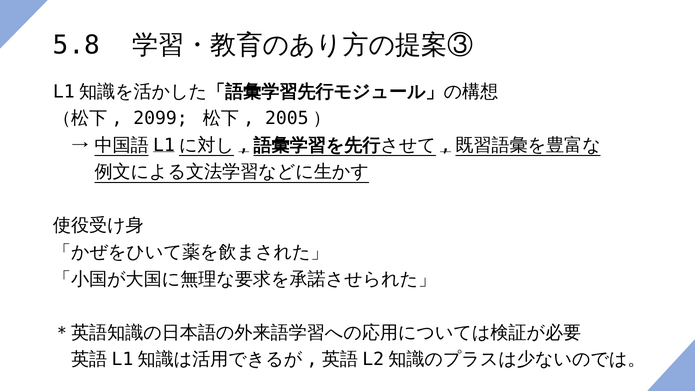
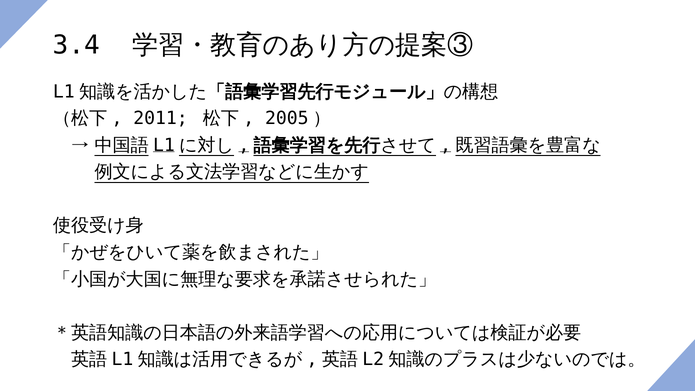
5.8: 5.8 -> 3.4 (77, 45)
2099: 2099 -> 2011 (160, 118)
